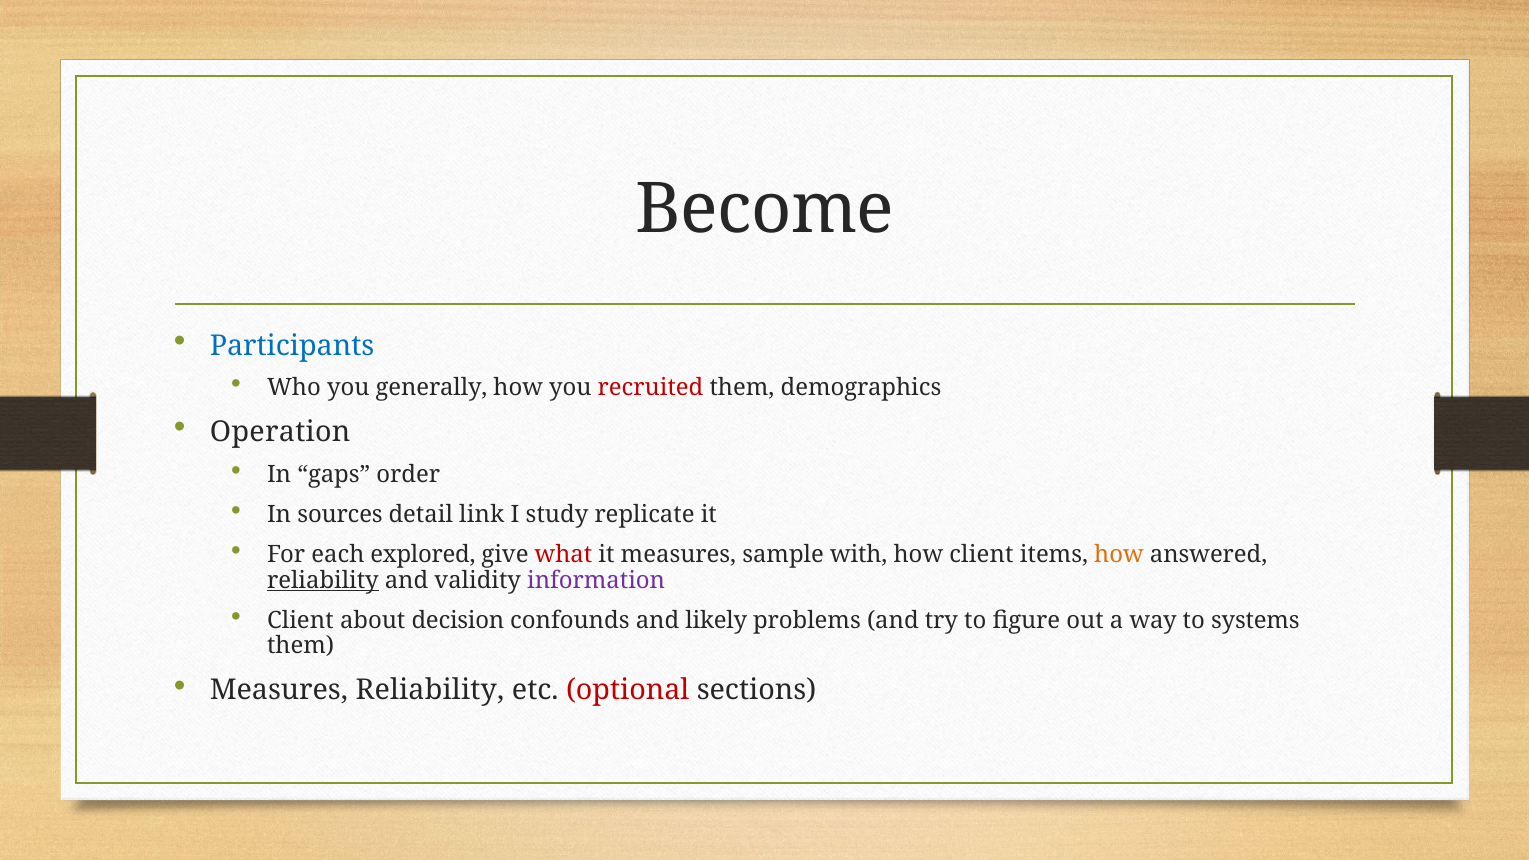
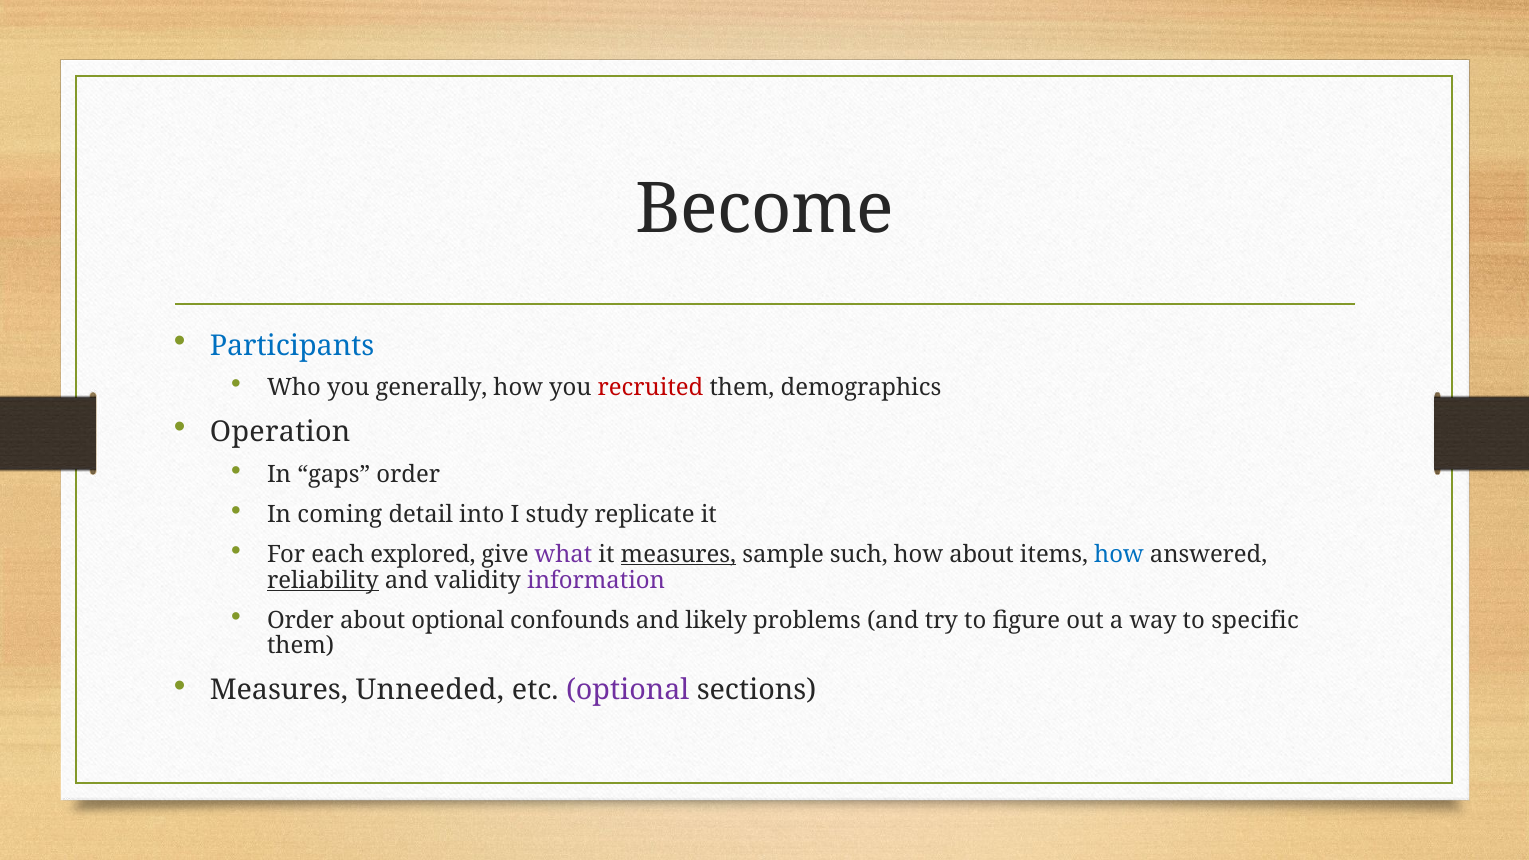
sources: sources -> coming (340, 514)
link: link -> into (482, 514)
what colour: red -> purple (564, 554)
measures underline: none -> present (678, 554)
with: with -> such (859, 554)
how client: client -> about (982, 554)
how colour: orange -> blue (1119, 554)
Client: Client -> Order (301, 620)
about decision: decision -> optional (458, 620)
systems: systems -> specific (1255, 620)
Measures Reliability: Reliability -> Unneeded (430, 691)
optional colour: red -> purple (628, 691)
